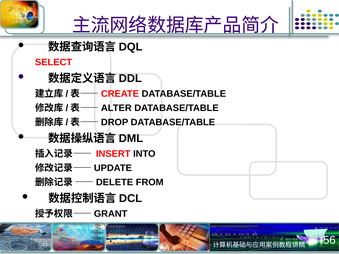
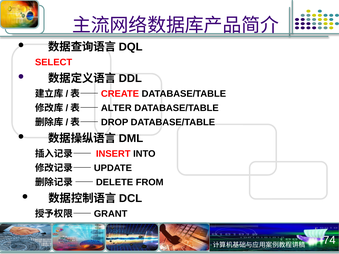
56: 56 -> 74 (329, 241)
